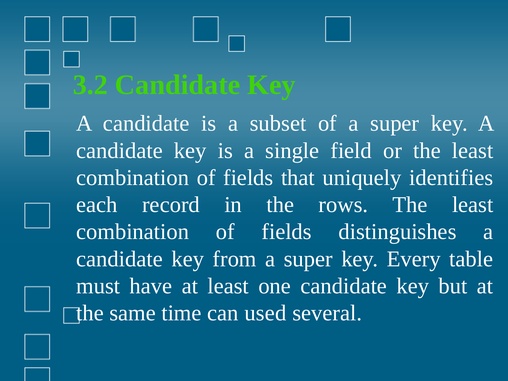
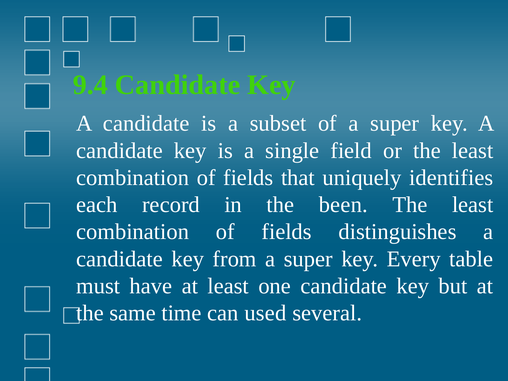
3.2: 3.2 -> 9.4 (90, 85)
rows: rows -> been (343, 205)
